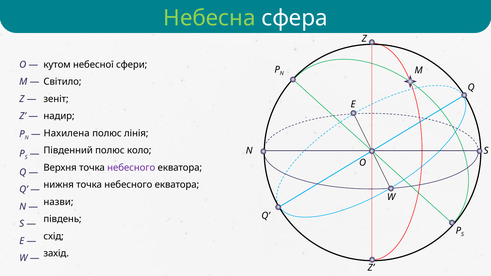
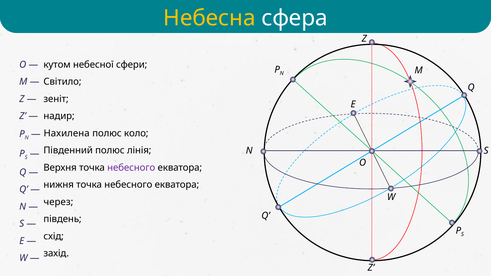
Небесна colour: light green -> yellow (209, 18)
лінія: лінія -> коло (136, 133)
коло: коло -> лінія (139, 151)
назви: назви -> через (58, 202)
